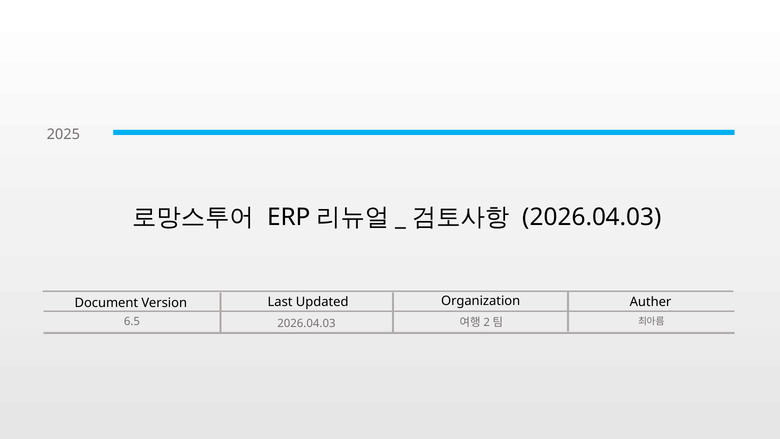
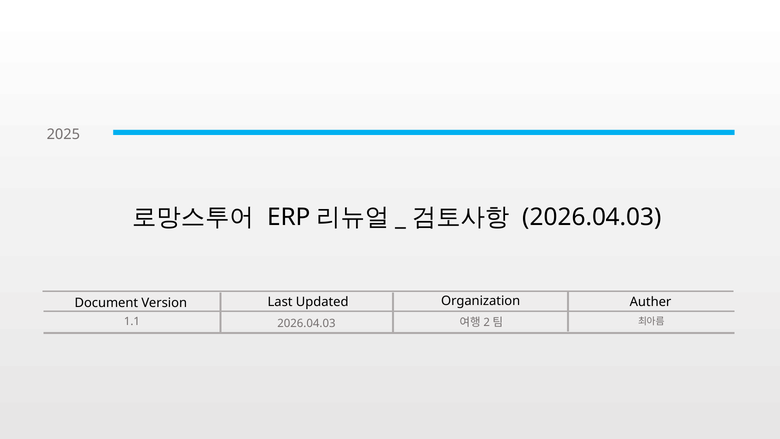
6.5: 6.5 -> 1.1 (132, 322)
